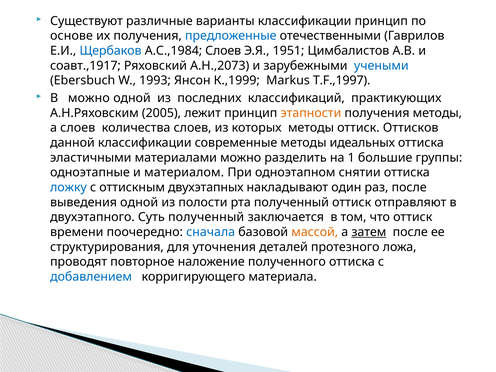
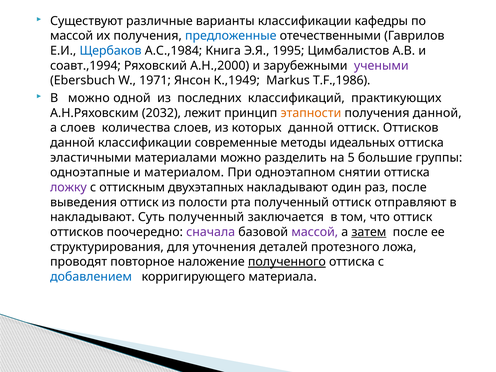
классификации принцип: принцип -> кафедры (381, 21)
основе: основе -> массой (72, 36)
А.С.,1984 Слоев: Слоев -> Книга (223, 51)
1951: 1951 -> 1995 (289, 51)
соавт.,1917: соавт.,1917 -> соавт.,1994 (85, 66)
А.Н.,2073: А.Н.,2073 -> А.Н.,2000 (220, 66)
учеными colour: blue -> purple (381, 66)
1993: 1993 -> 1971 (155, 81)
К.,1999: К.,1999 -> К.,1949 (237, 81)
T.F.,1997: T.F.,1997 -> T.F.,1986 (342, 81)
2005: 2005 -> 2032 (161, 113)
получения методы: методы -> данной (437, 113)
которых методы: методы -> данной (311, 128)
1: 1 -> 5 (351, 158)
ложку colour: blue -> purple (68, 187)
выведения одной: одной -> оттиск (139, 202)
двухэтапного: двухэтапного -> накладывают (92, 217)
времени: времени -> оттисков (77, 232)
сначала colour: blue -> purple (211, 232)
массой colour: orange -> purple (315, 232)
полученного underline: none -> present (287, 262)
